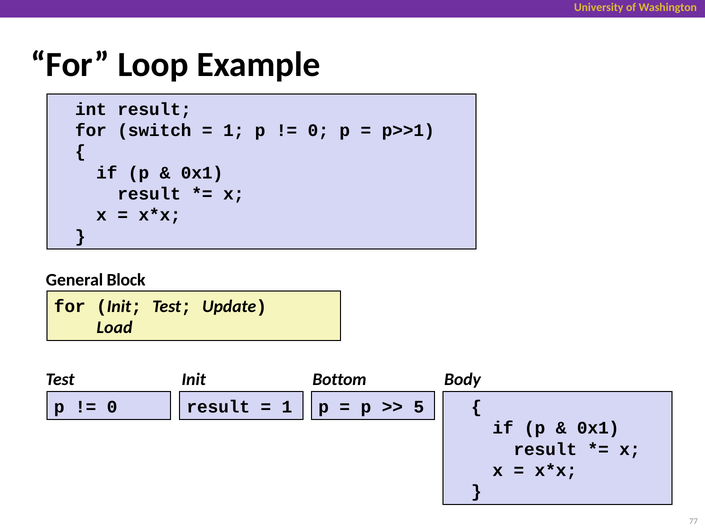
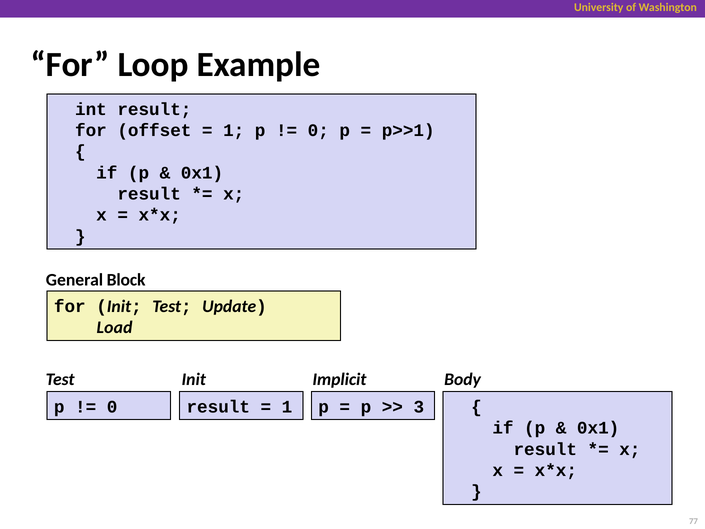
switch: switch -> offset (154, 130)
Bottom: Bottom -> Implicit (339, 379)
5: 5 -> 3 (419, 407)
